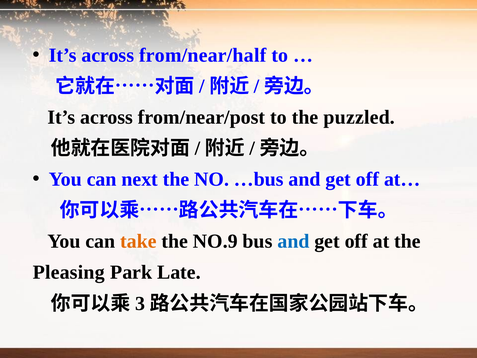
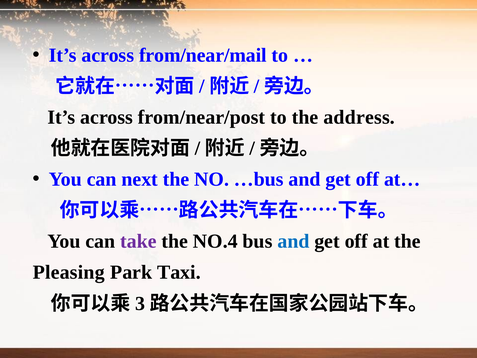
from/near/half: from/near/half -> from/near/mail (203, 55)
puzzled: puzzled -> address (359, 117)
take colour: orange -> purple (138, 241)
NO.9: NO.9 -> NO.4 (215, 241)
Late: Late -> Taxi (179, 272)
